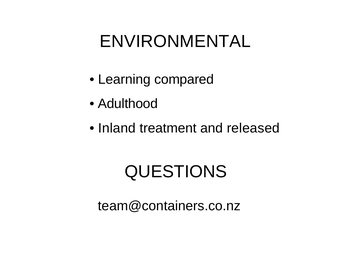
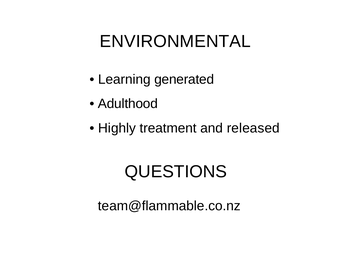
compared: compared -> generated (184, 79)
Inland: Inland -> Highly (117, 128)
team@containers.co.nz: team@containers.co.nz -> team@flammable.co.nz (169, 206)
